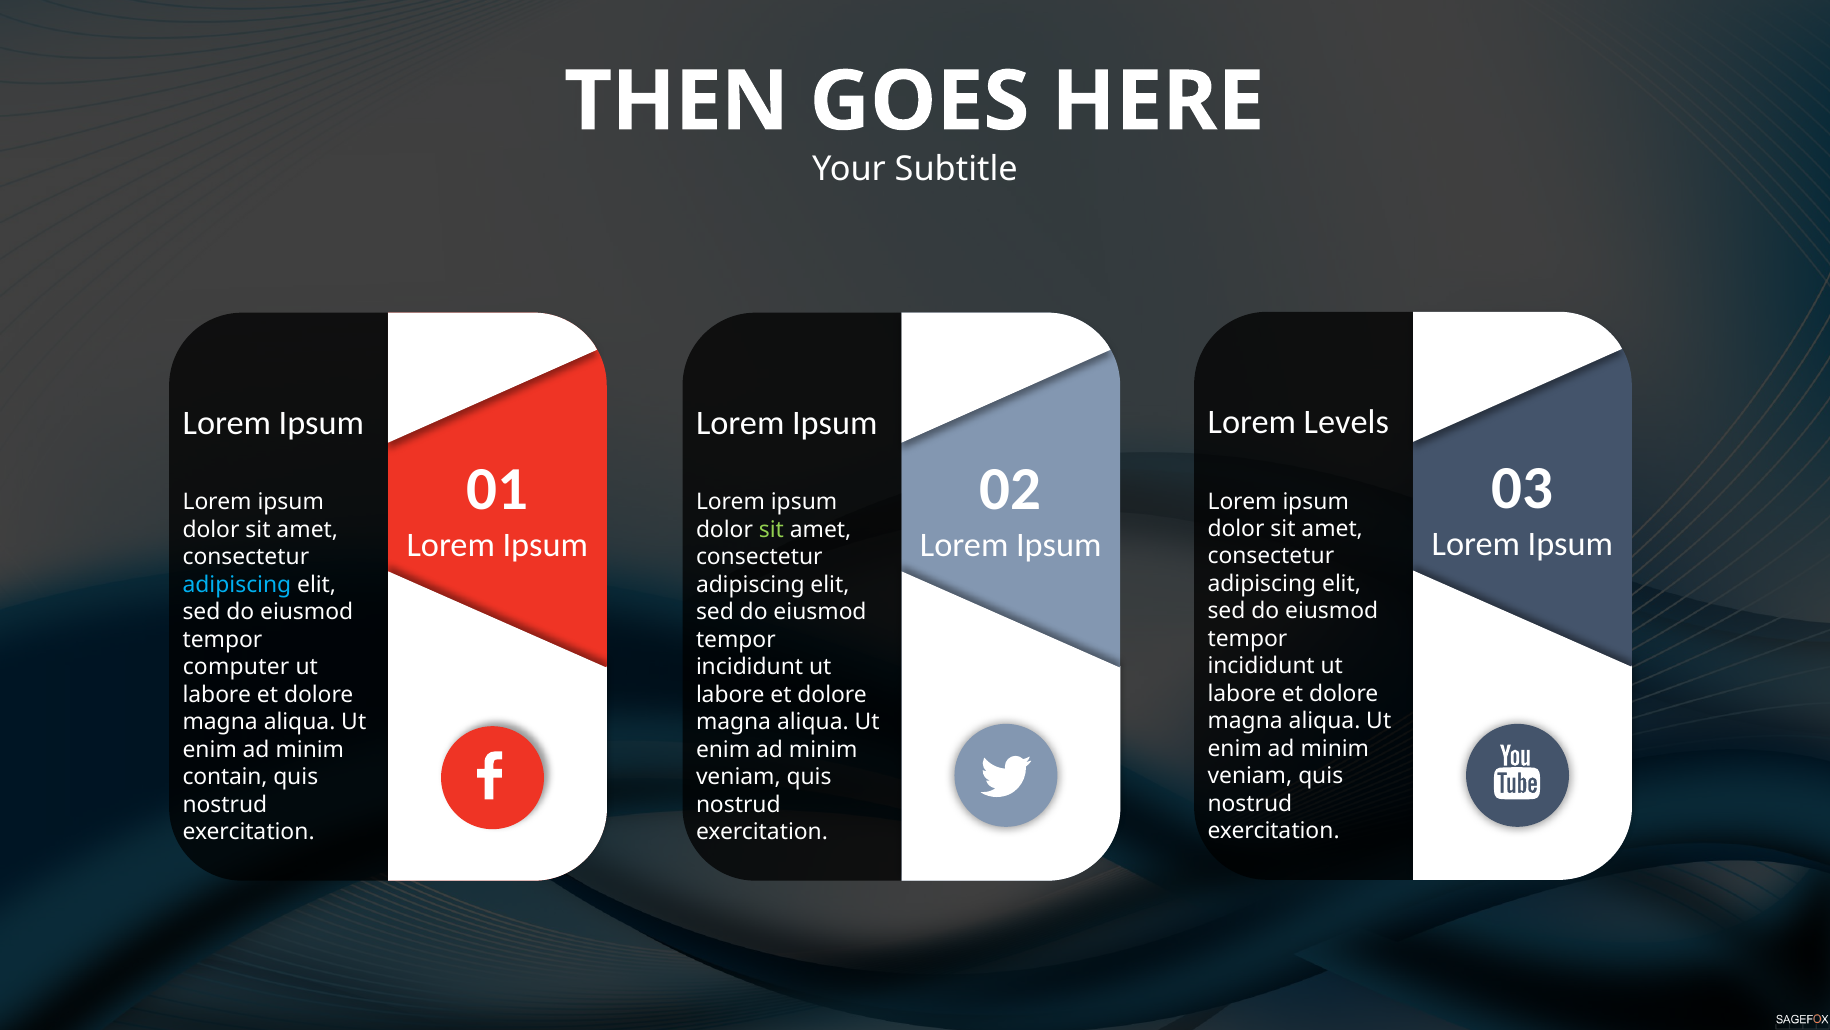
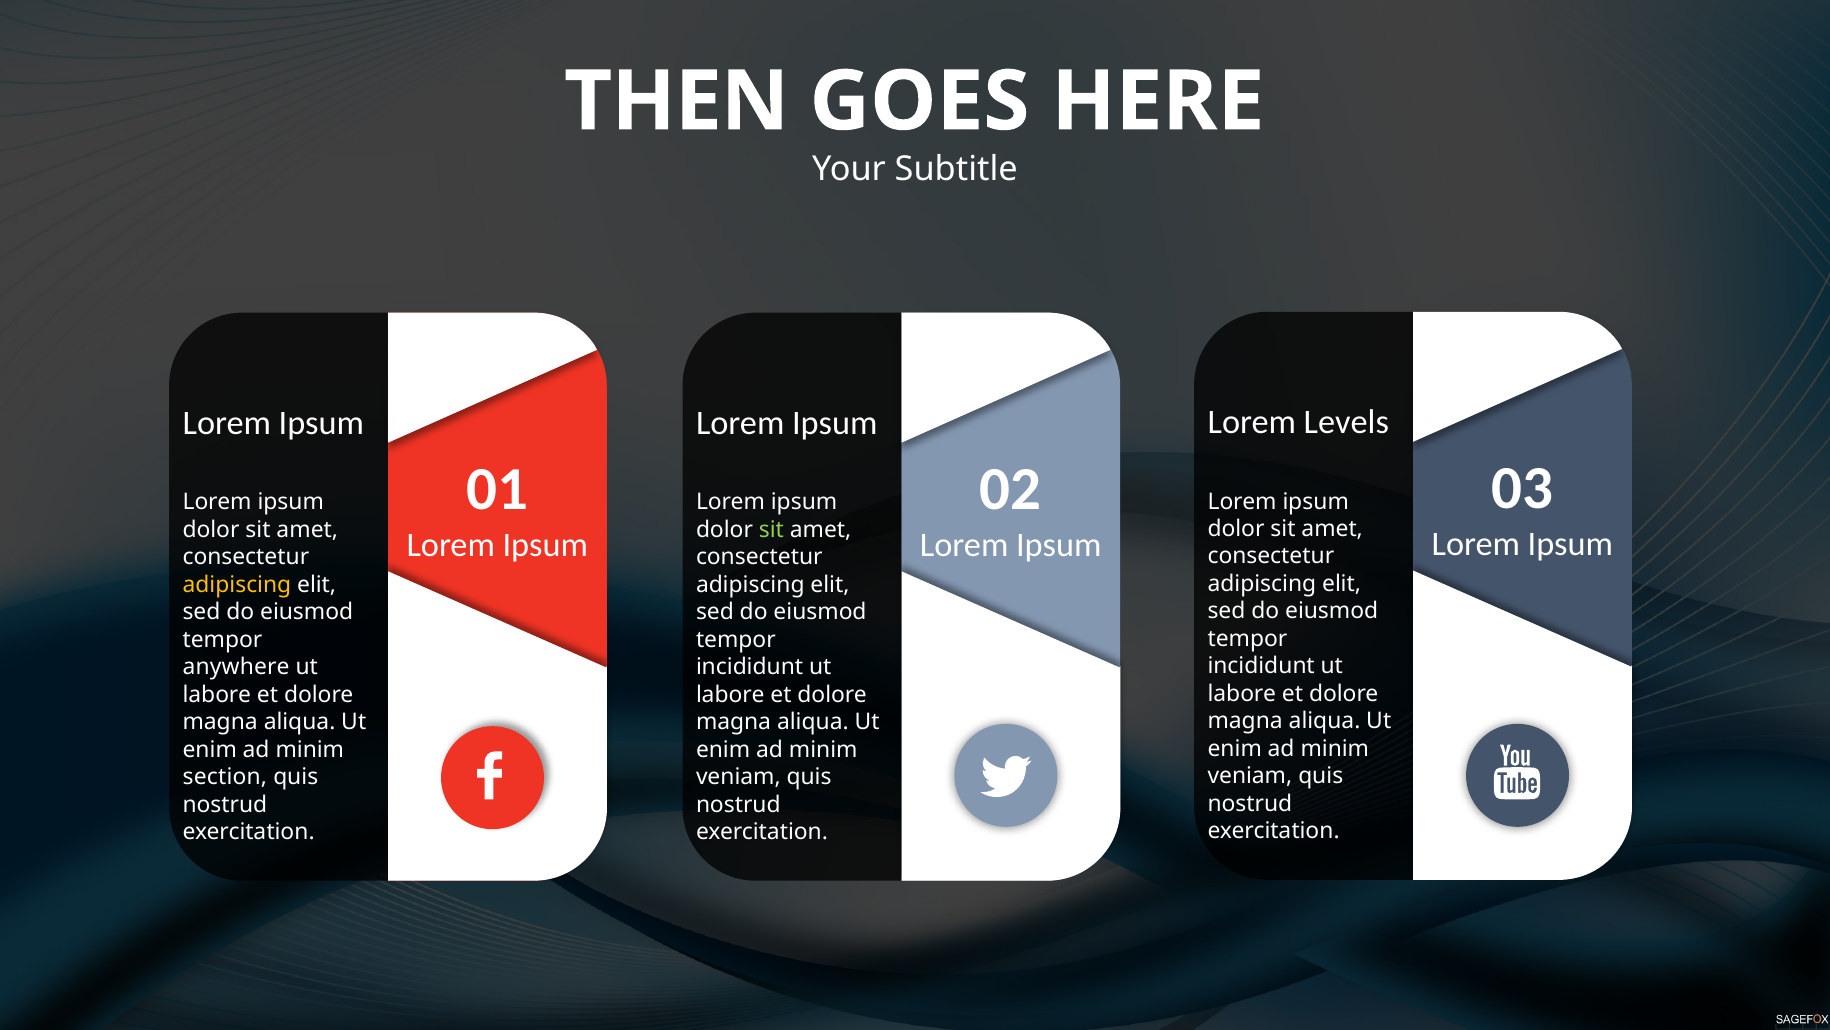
adipiscing colour: light blue -> yellow (237, 584)
computer: computer -> anywhere (236, 667)
contain: contain -> section (225, 777)
